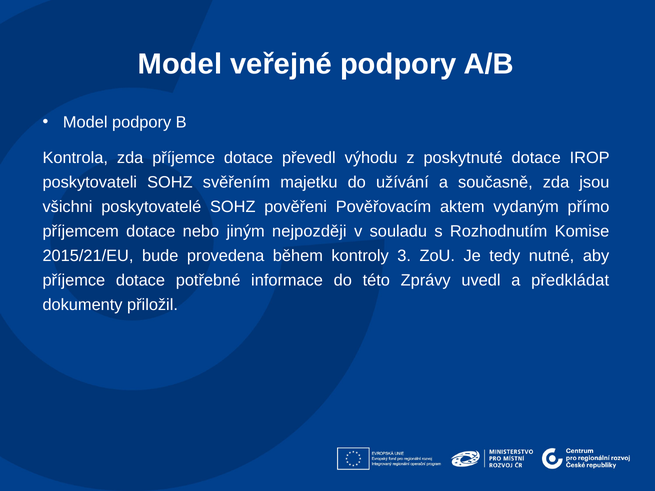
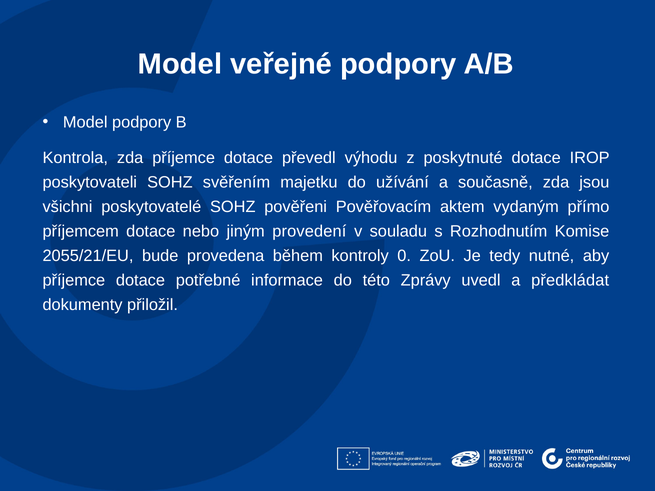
nejpozději: nejpozději -> provedení (309, 231)
2015/21/EU: 2015/21/EU -> 2055/21/EU (88, 256)
3: 3 -> 0 (404, 256)
